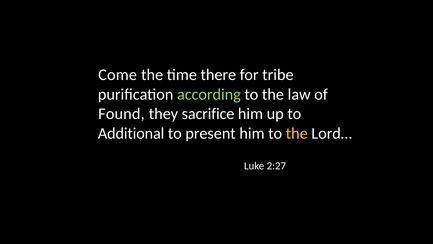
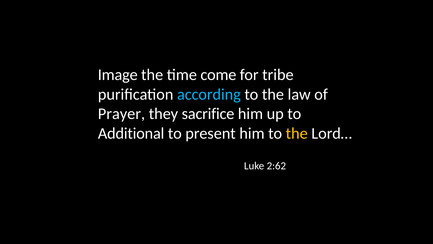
Come: Come -> Image (118, 75)
there: there -> come (218, 75)
according colour: light green -> light blue (209, 94)
Found: Found -> Prayer (122, 114)
2:27: 2:27 -> 2:62 (276, 166)
